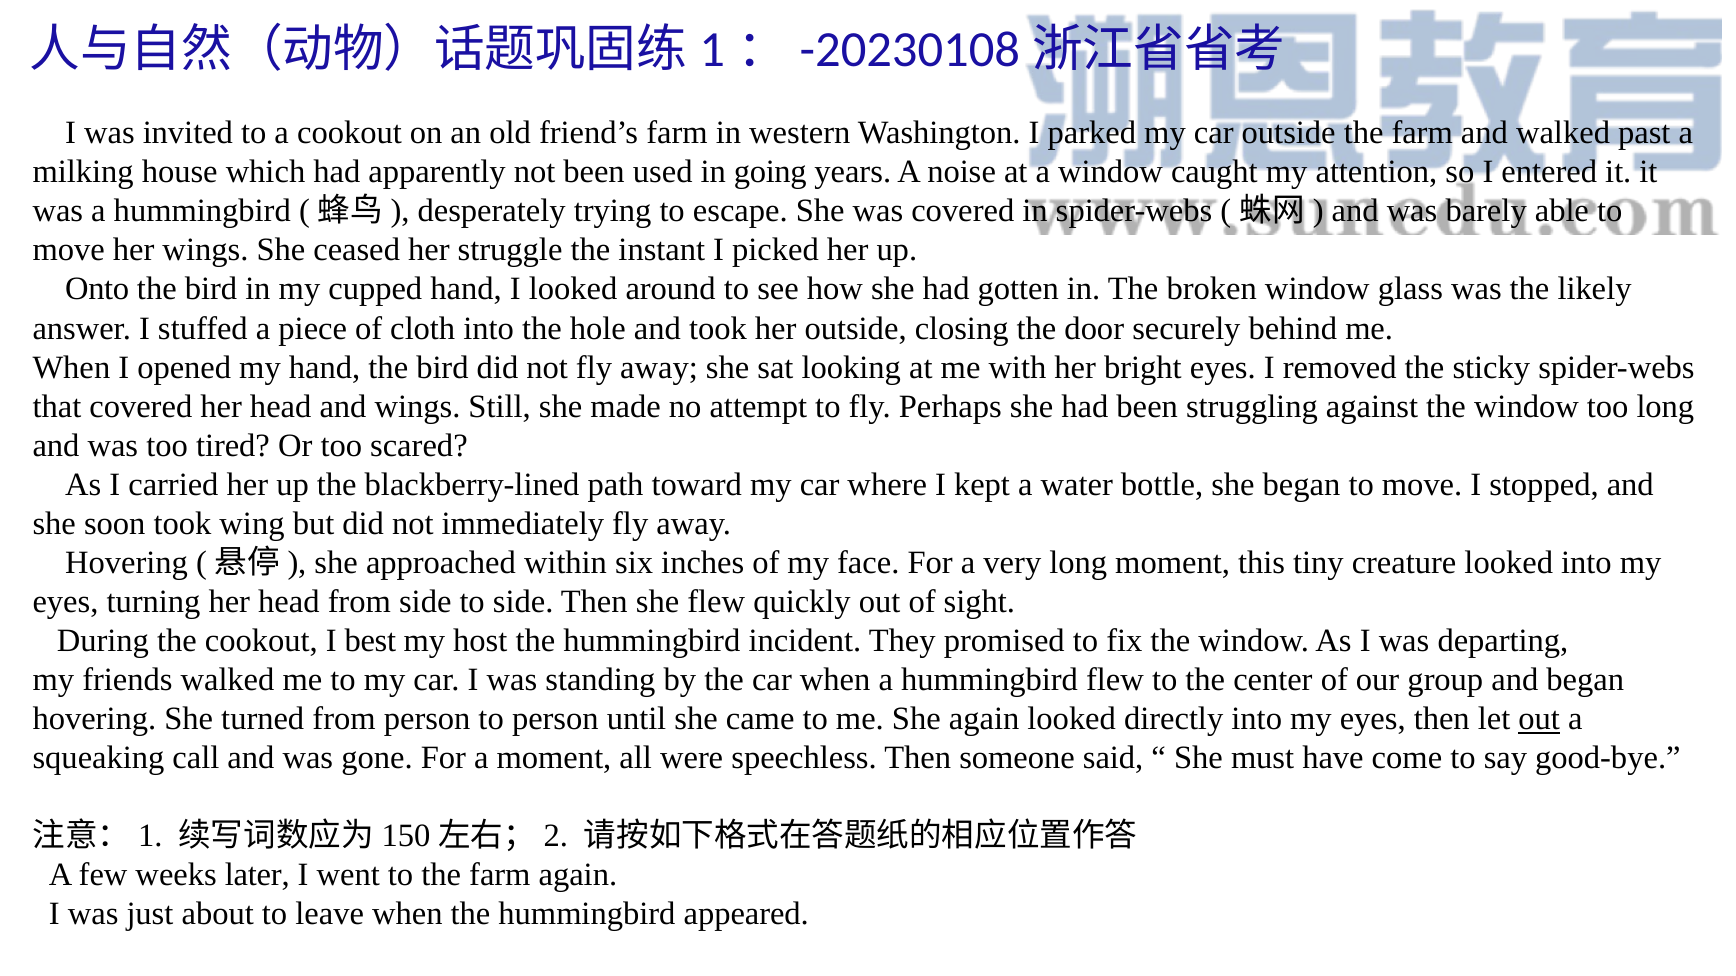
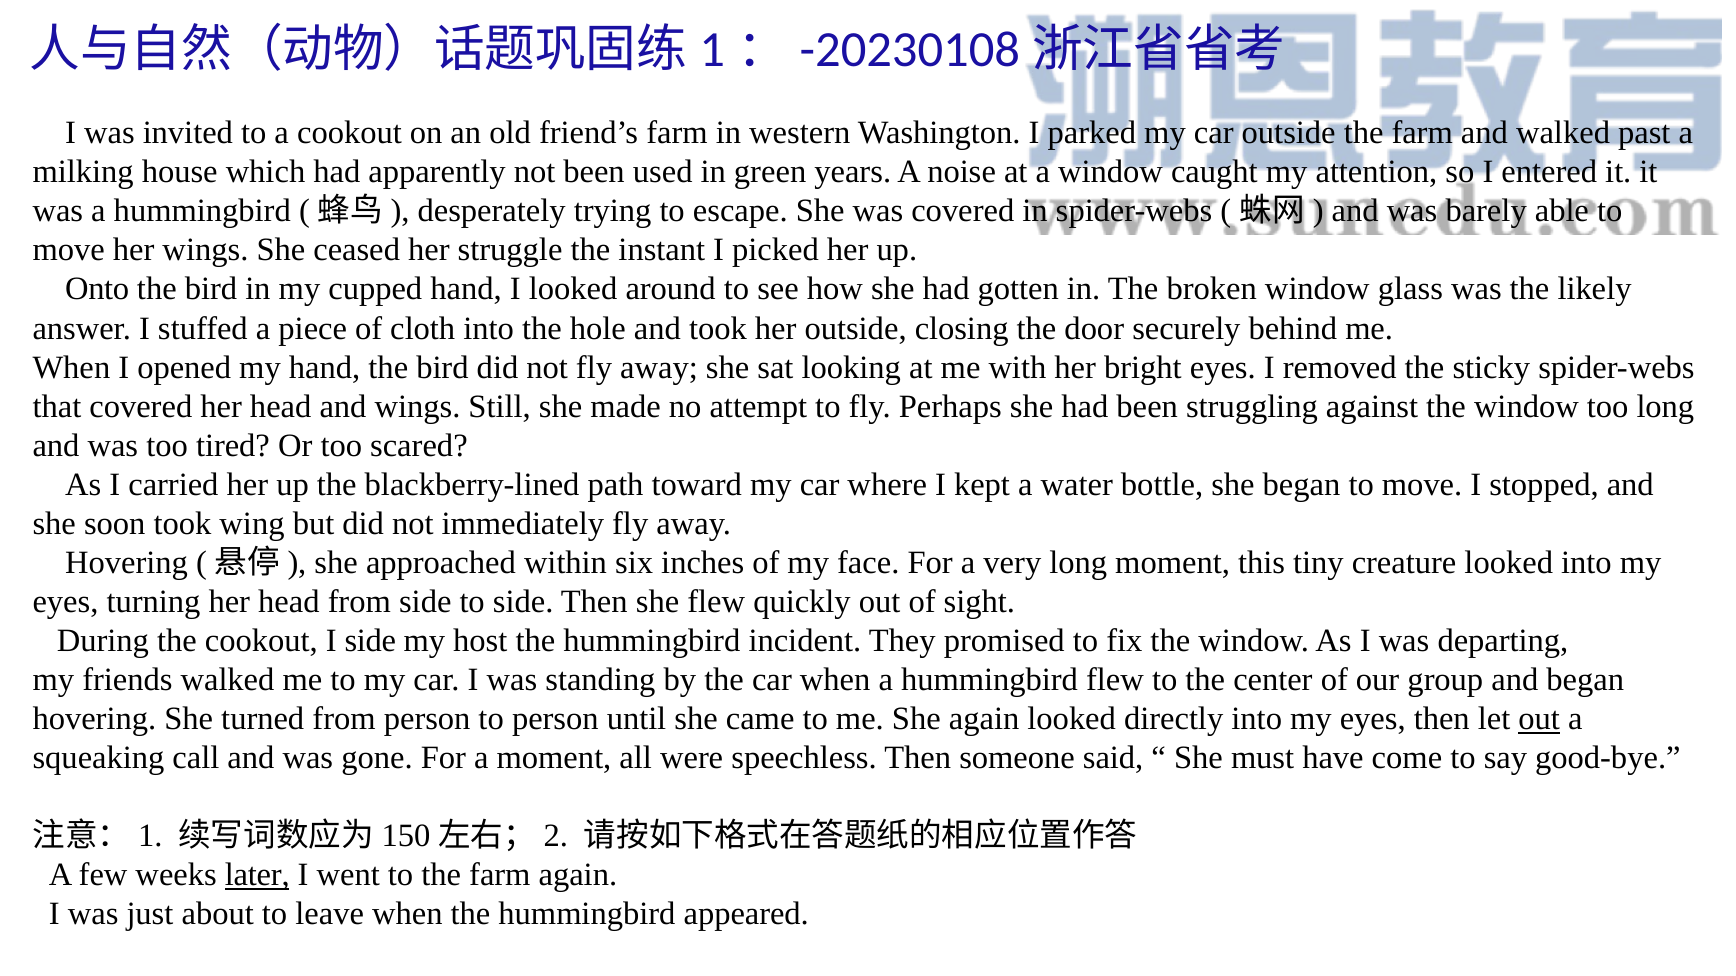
going: going -> green (770, 172)
I best: best -> side (370, 641)
later underline: none -> present (257, 875)
